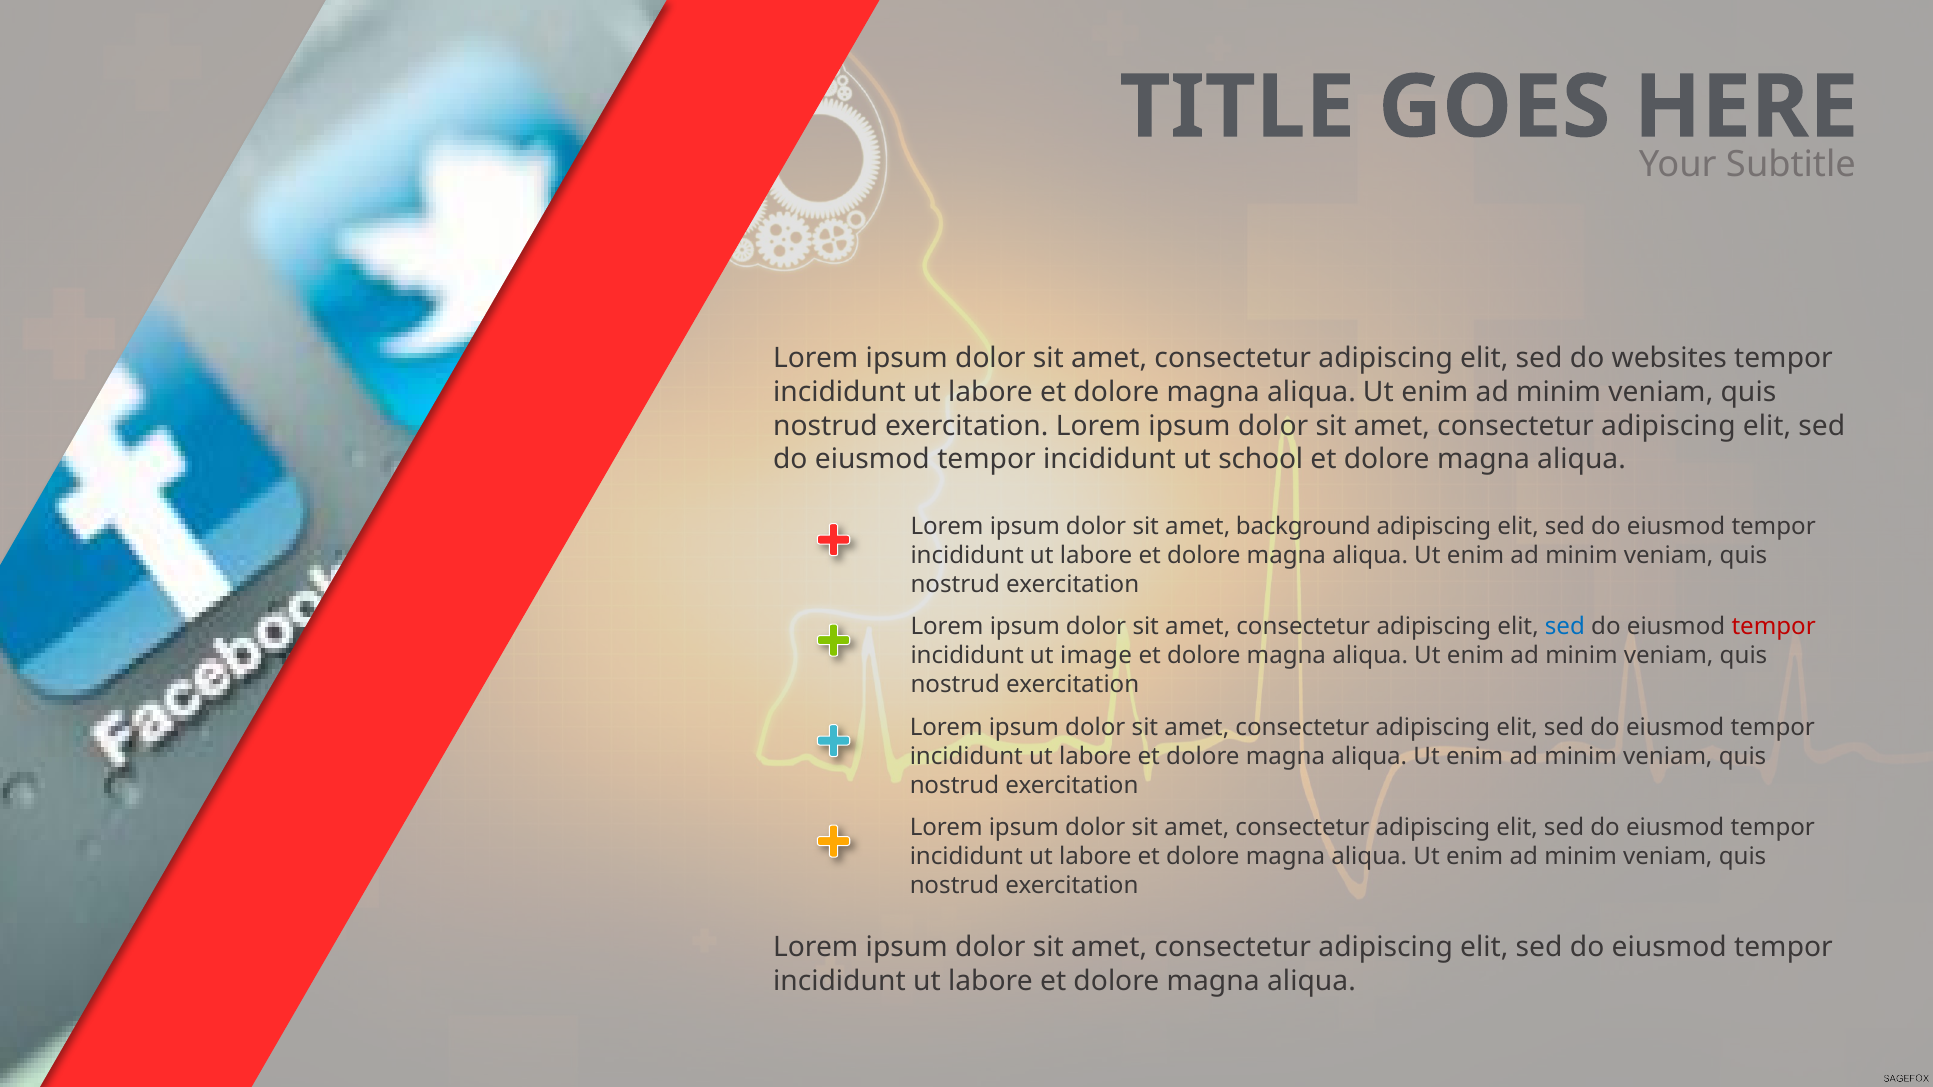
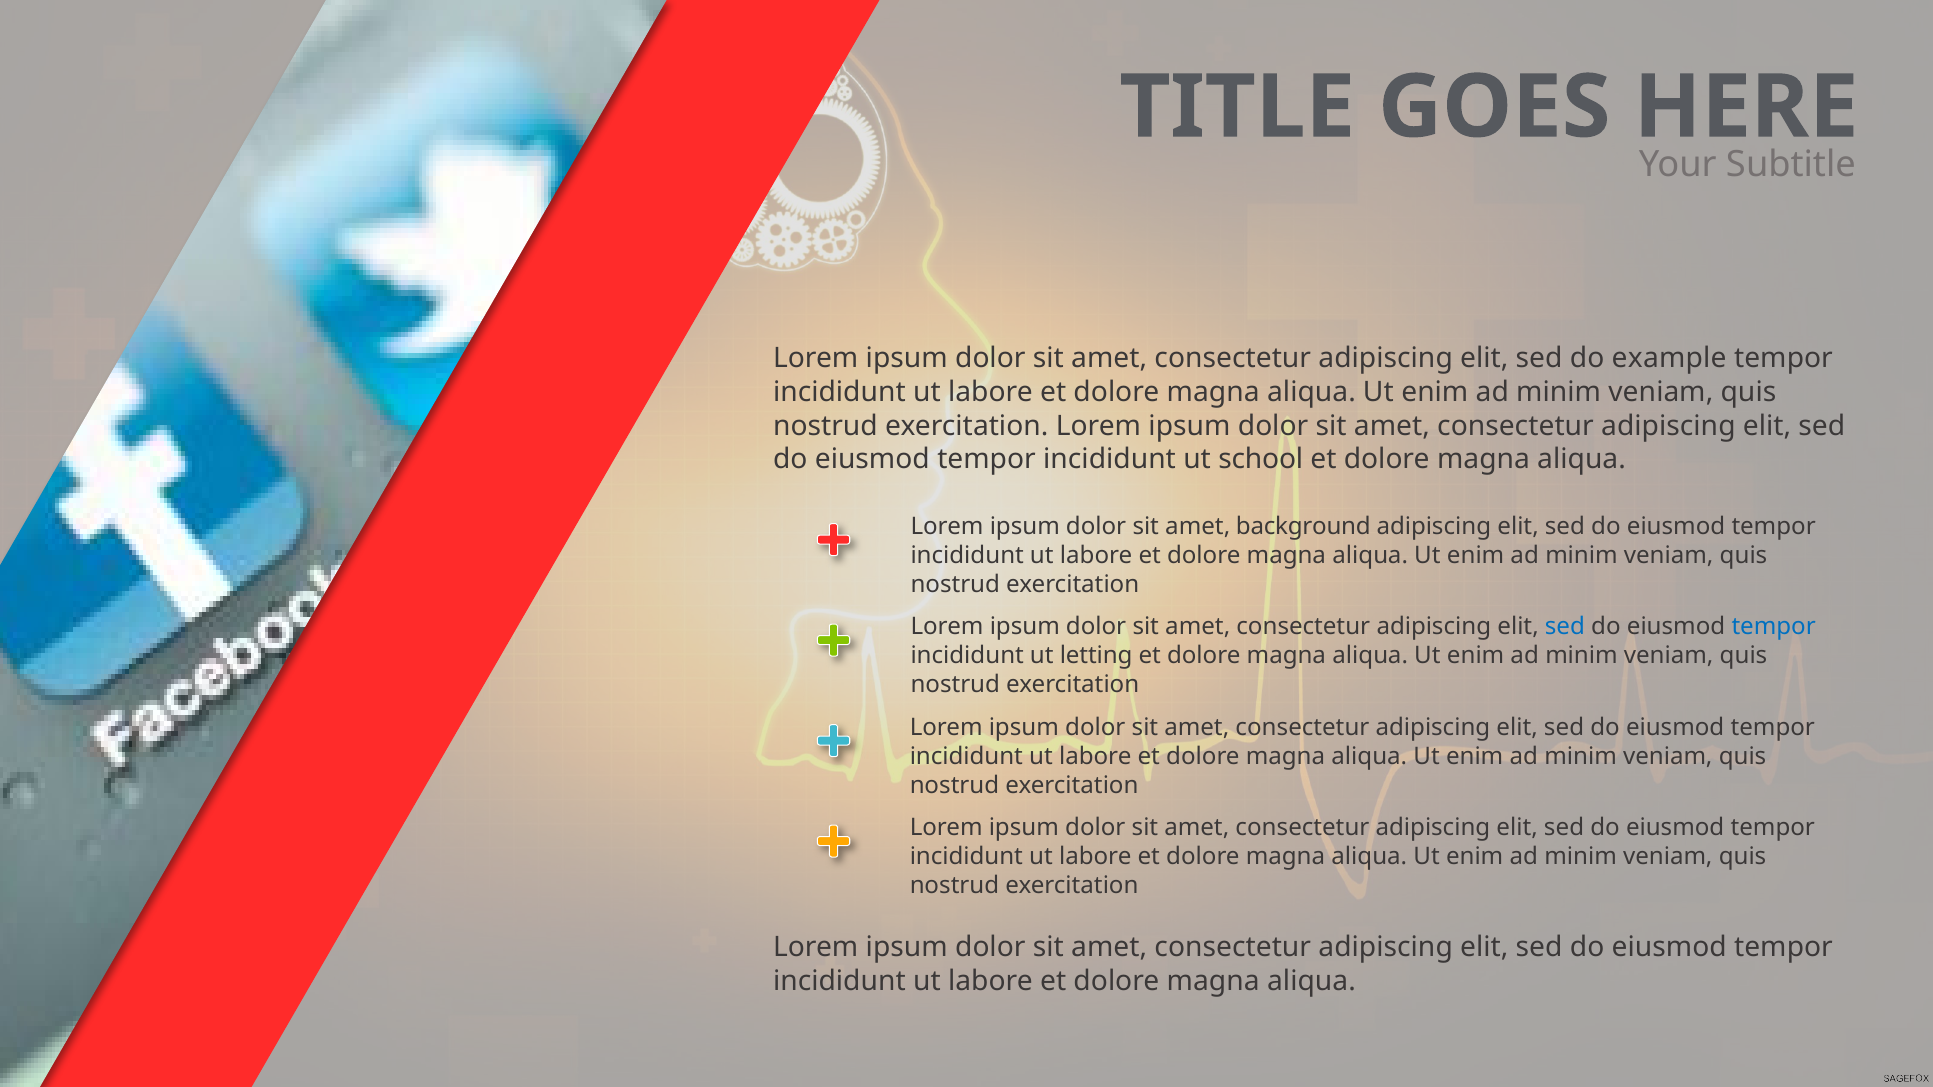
websites: websites -> example (1669, 358)
tempor colour: red -> blue (1774, 627)
image: image -> letting (1096, 656)
